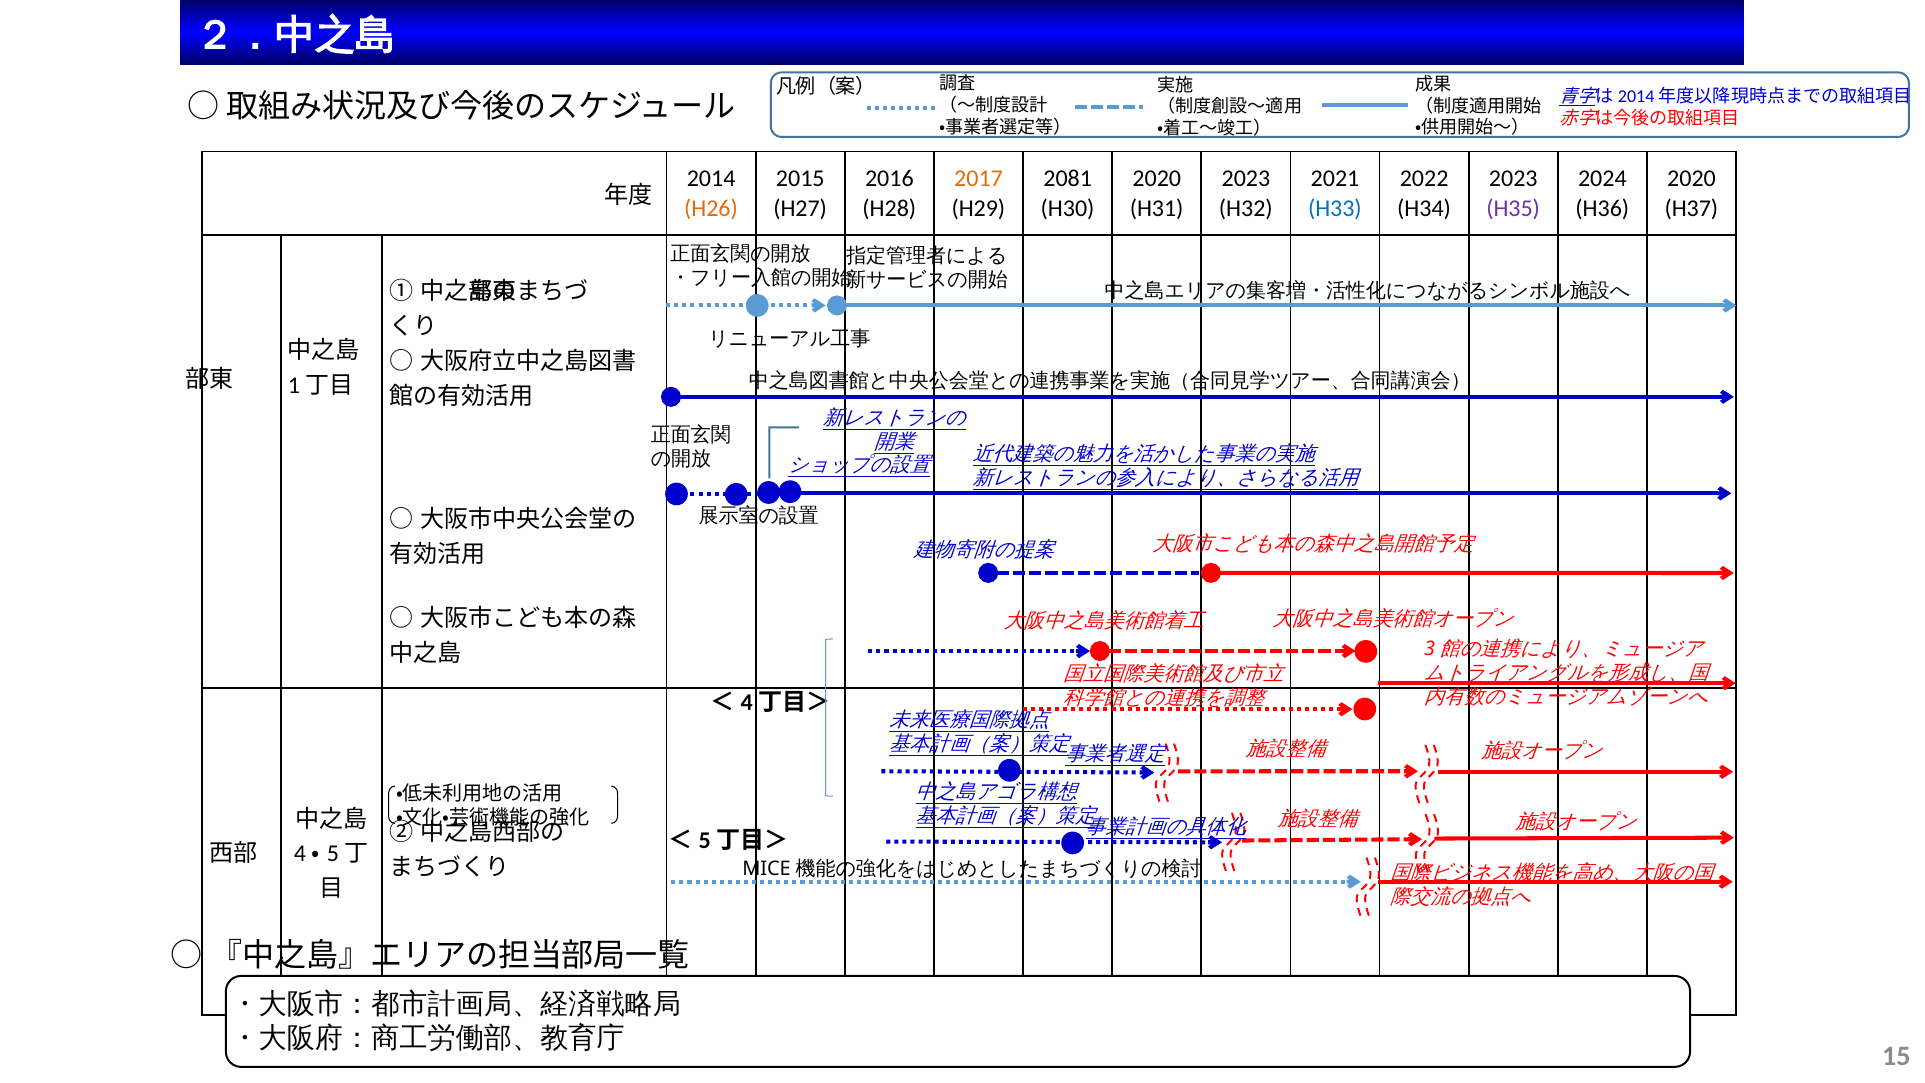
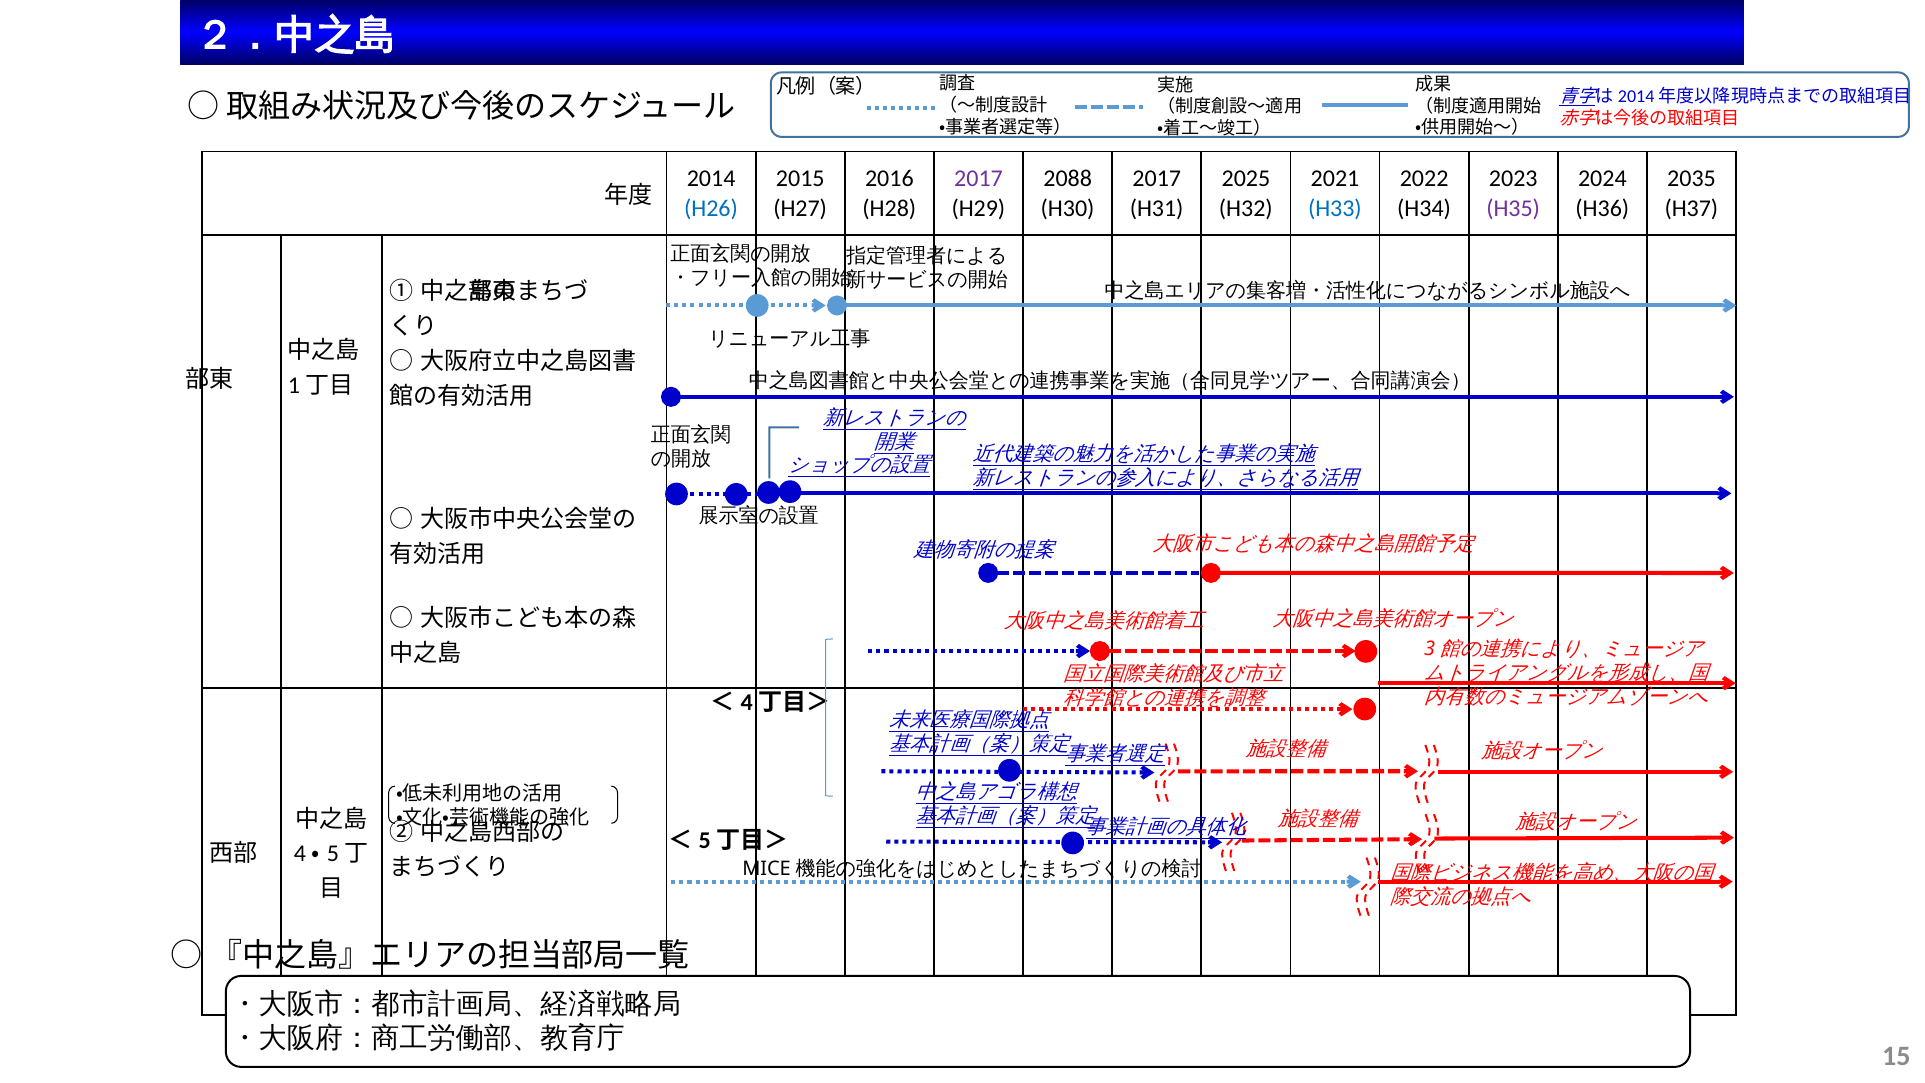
2017 colour: orange -> purple (979, 179)
2081: 2081 -> 2088 (1068, 179)
2020: 2020 -> 2017 (1157, 179)
2023: 2023 -> 2025 (1246, 179)
2020: 2020 -> 2035 (1692, 179)
H26 colour: orange -> blue (711, 208)
